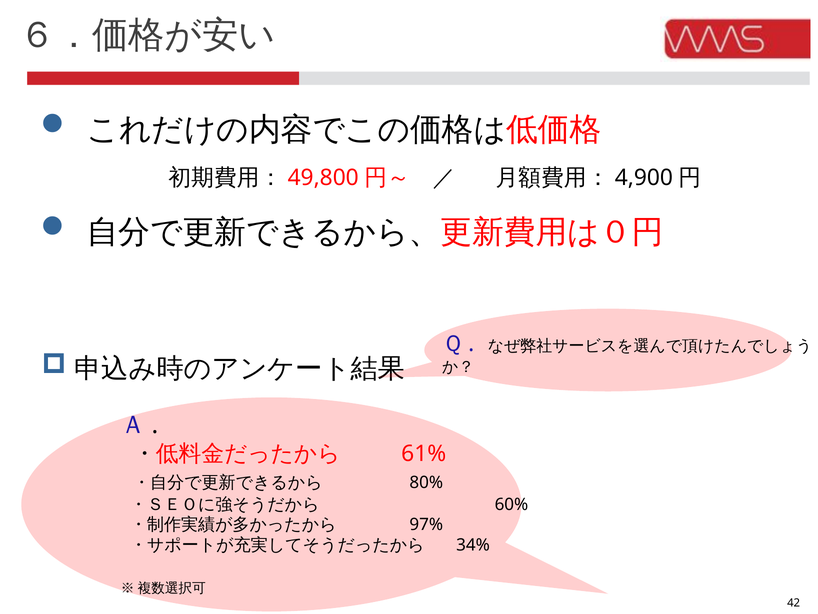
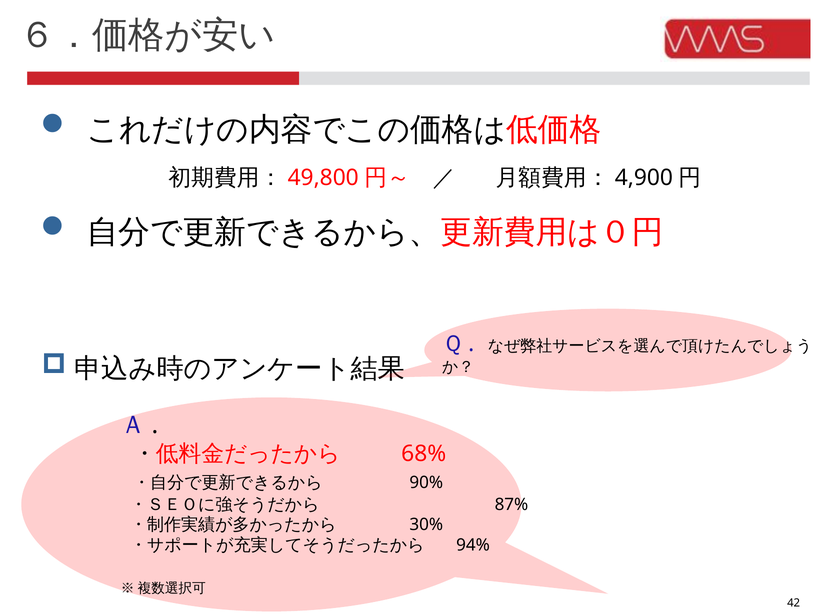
61%: 61% -> 68% (424, 453)
80%: 80% -> 90% (426, 482)
60%: 60% -> 87% (511, 504)
97%: 97% -> 30% (426, 524)
34%: 34% -> 94% (473, 545)
